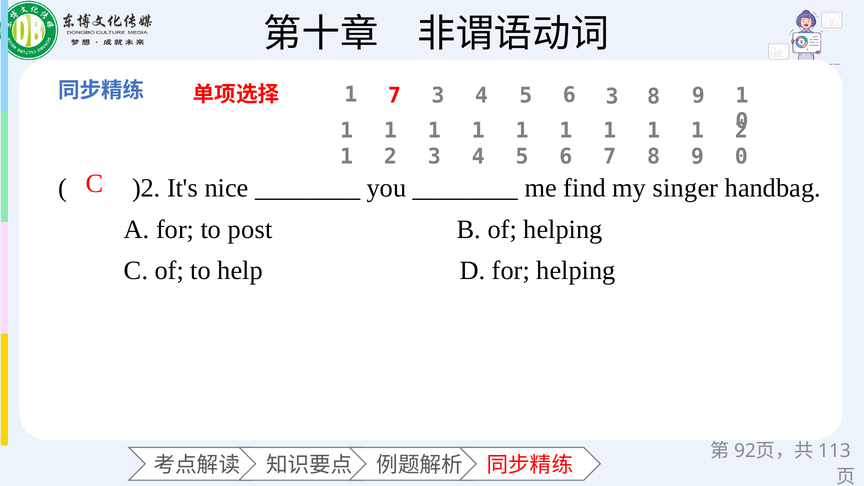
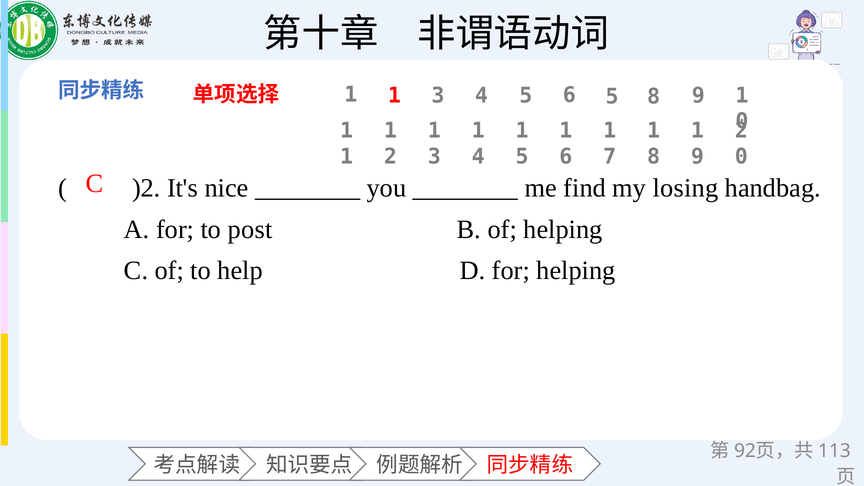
7: 7 -> 1 (394, 95)
6 3: 3 -> 5 (612, 96)
singer: singer -> losing (685, 188)
